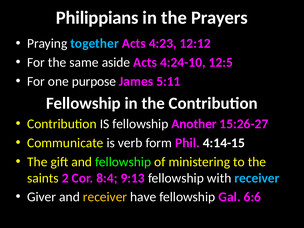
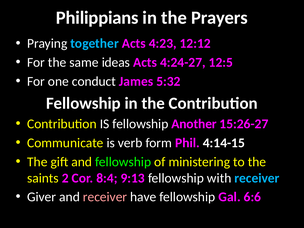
aside: aside -> ideas (116, 62)
4:24-10: 4:24-10 -> 4:24-27 (183, 62)
purpose: purpose -> conduct (94, 81)
5:11: 5:11 -> 5:32 (168, 81)
receiver colour: yellow -> pink (105, 197)
